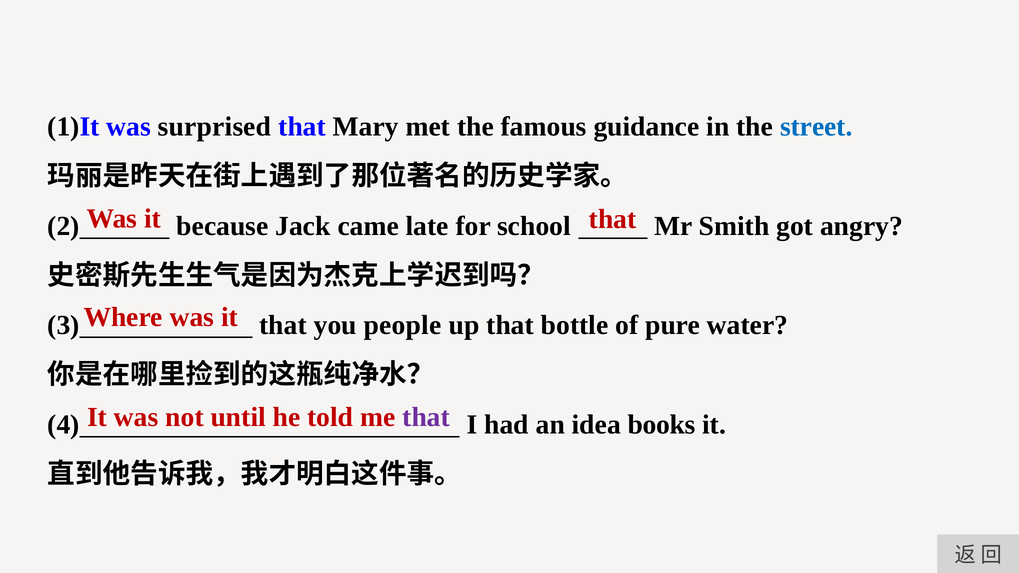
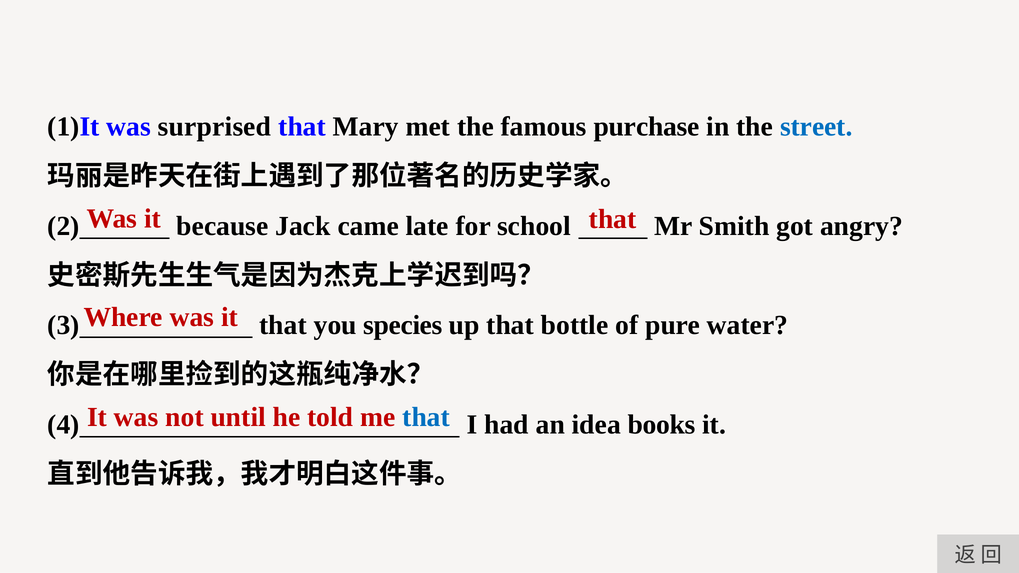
guidance: guidance -> purchase (647, 127)
people: people -> species (403, 325)
that colour: purple -> blue (426, 418)
